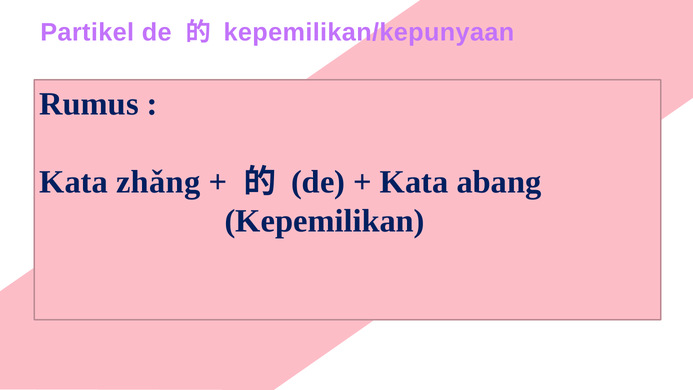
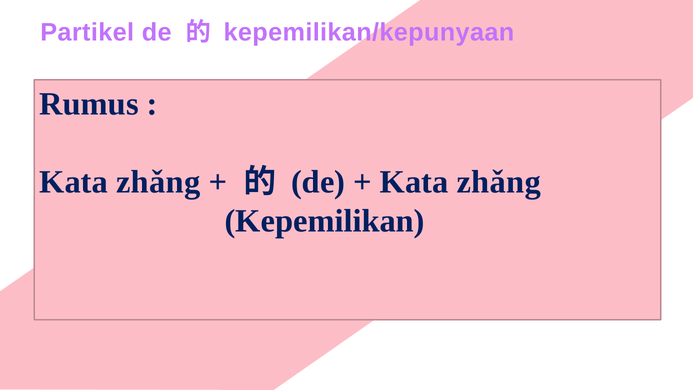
abang: abang -> zhǎng (499, 182)
